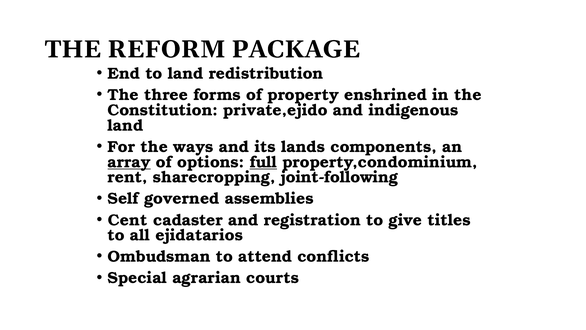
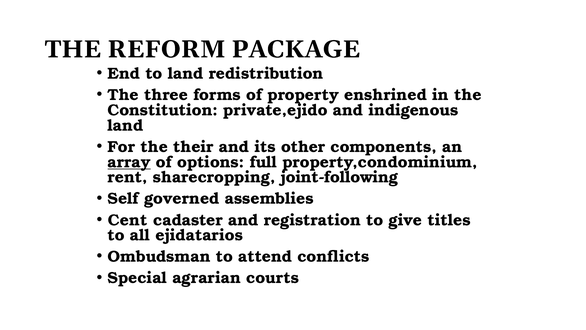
ways: ways -> their (193, 147)
lands: lands -> other (303, 147)
full underline: present -> none (263, 162)
